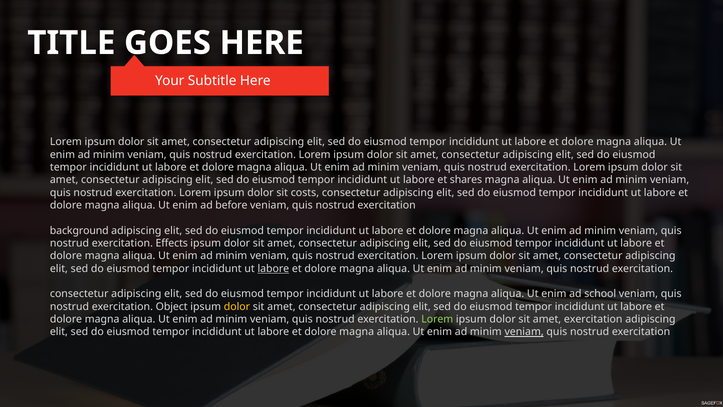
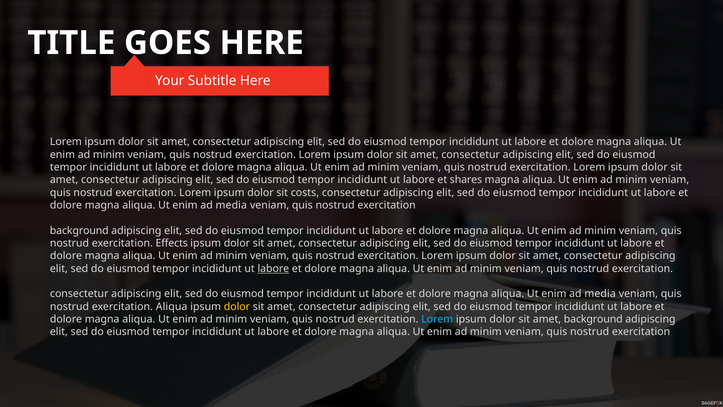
before: before -> media (231, 205)
school: school -> media (600, 294)
exercitation Object: Object -> Aliqua (172, 306)
Lorem colour: light green -> light blue (437, 319)
amet exercitation: exercitation -> background (593, 319)
veniam underline: present -> none (524, 332)
